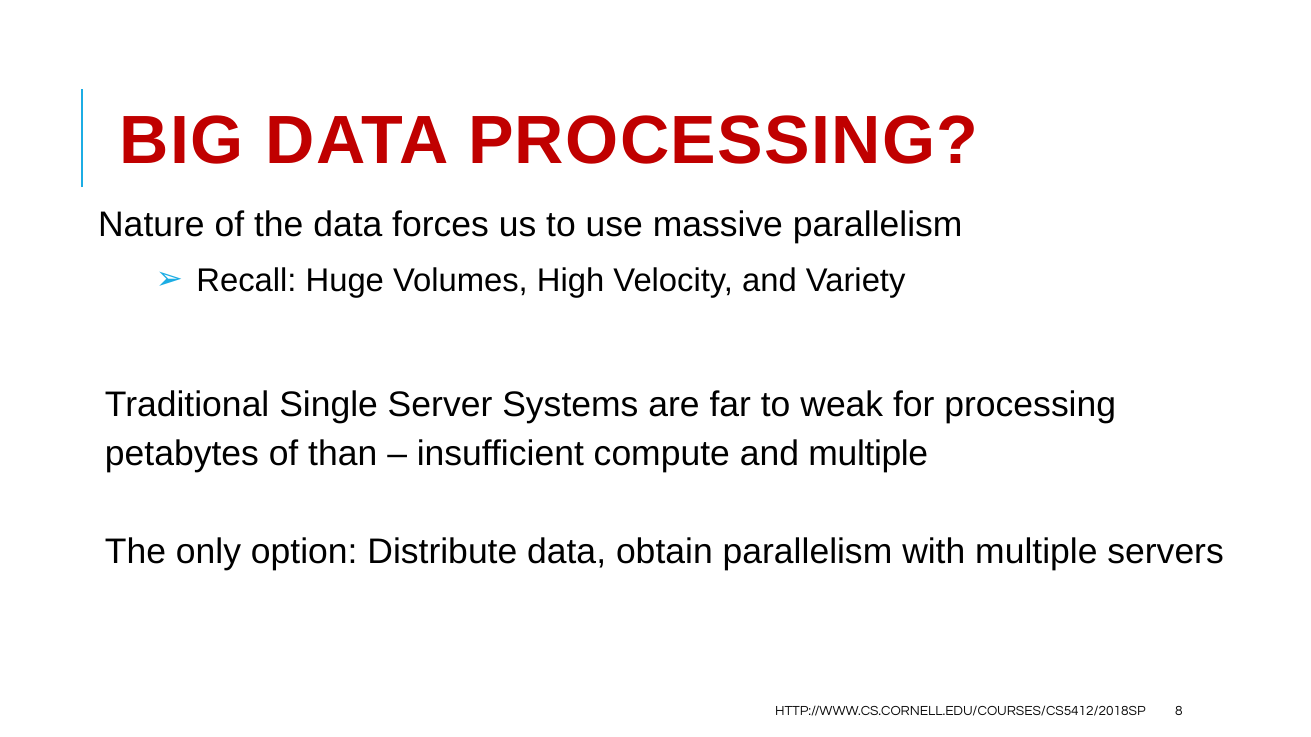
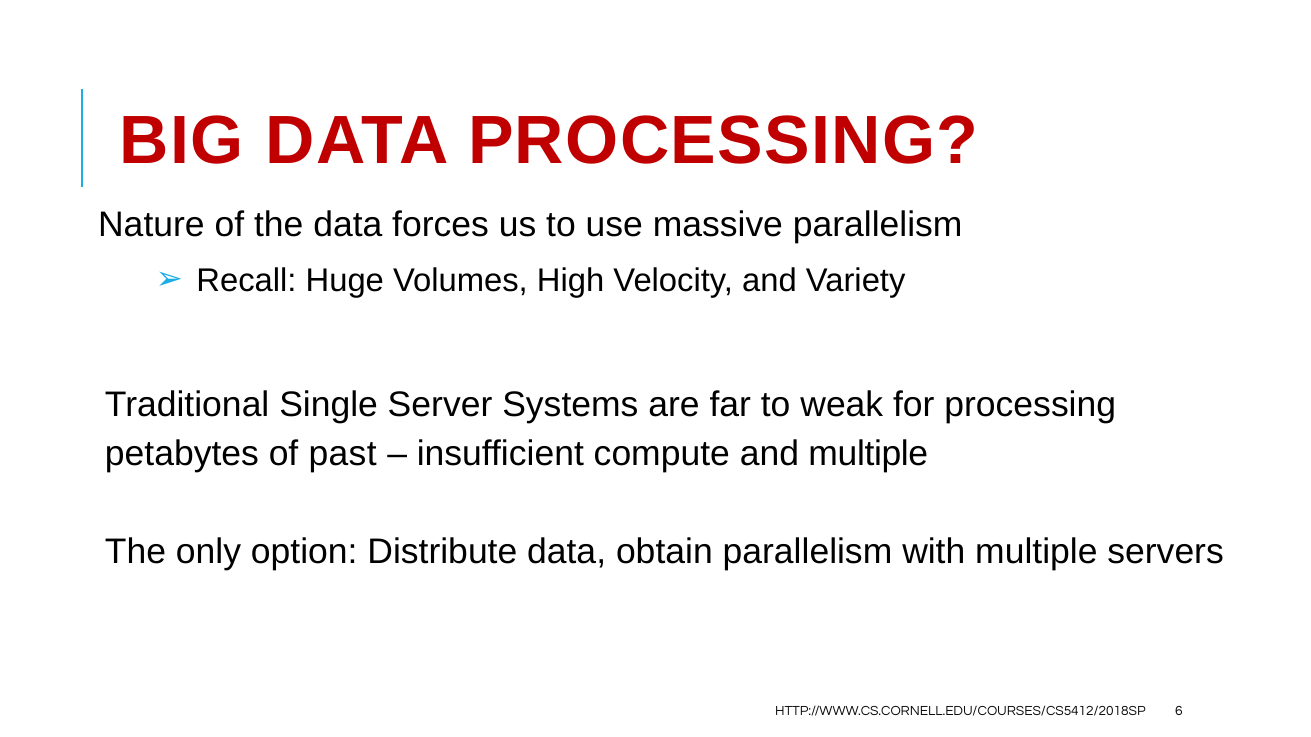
than: than -> past (343, 454)
8: 8 -> 6 (1179, 711)
